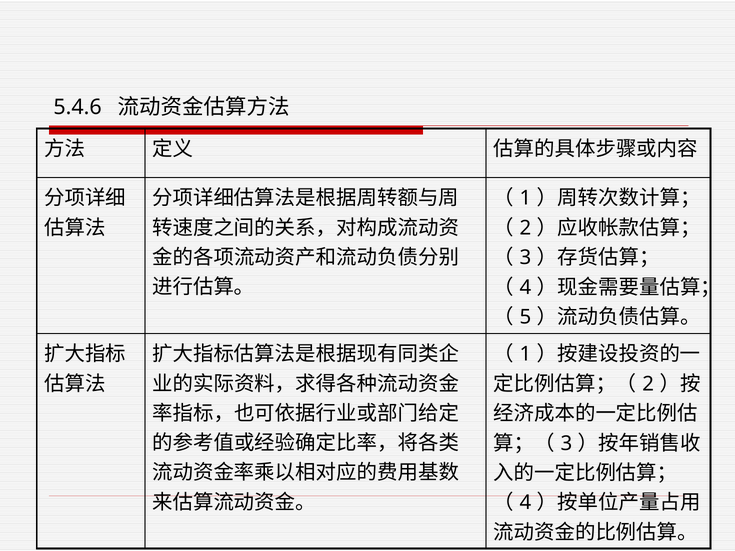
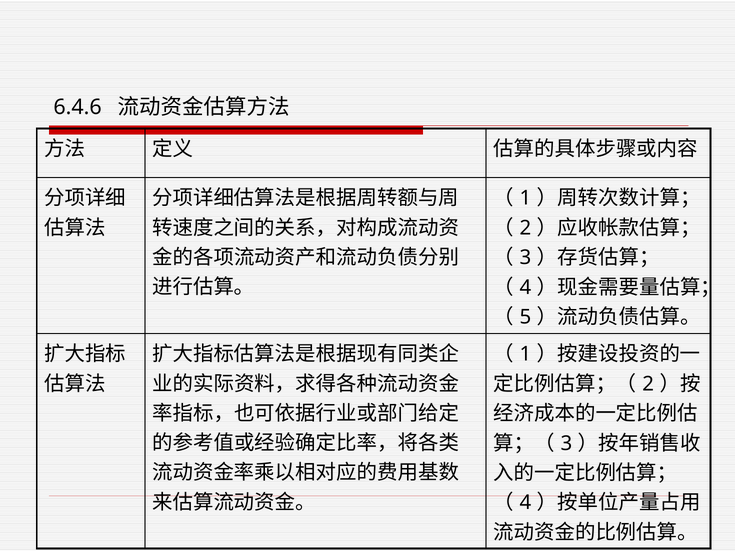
5.4.6: 5.4.6 -> 6.4.6 (78, 107)
